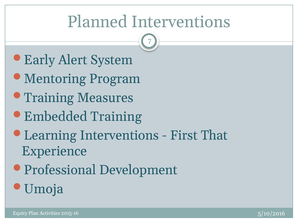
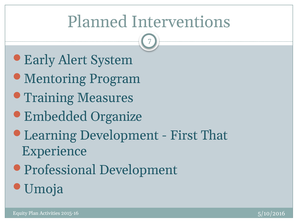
Embedded Training: Training -> Organize (116, 117)
Learning Interventions: Interventions -> Development (119, 136)
